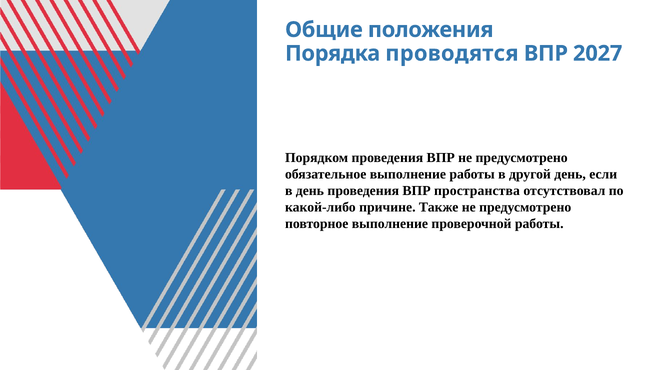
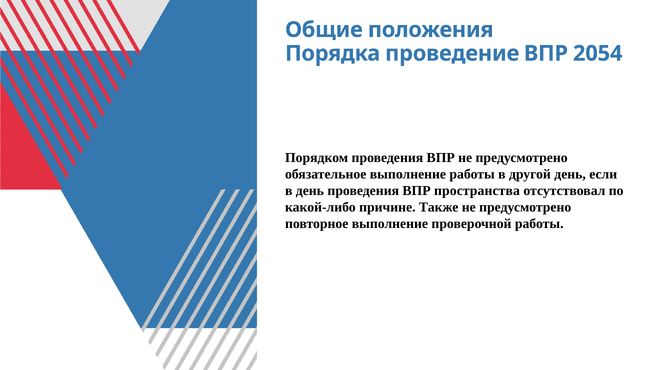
проводятся: проводятся -> проведение (452, 53)
2027: 2027 -> 2054 (598, 53)
